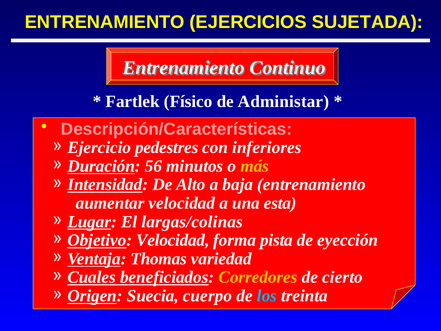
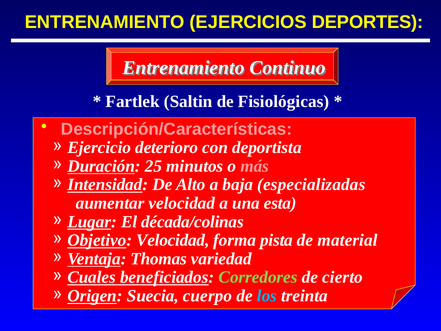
SUJETADA: SUJETADA -> DEPORTES (368, 22)
Físico: Físico -> Saltin (188, 102)
Administar: Administar -> Fisiológicas (284, 102)
pedestres: pedestres -> deterioro (167, 147)
inferiores: inferiores -> deportista (267, 147)
56: 56 -> 25 (153, 166)
más colour: yellow -> pink (255, 166)
baja entrenamiento: entrenamiento -> especializadas (311, 184)
largas/colinas: largas/colinas -> década/colinas (192, 222)
eyección: eyección -> material (348, 240)
Corredores colour: yellow -> light green (258, 277)
